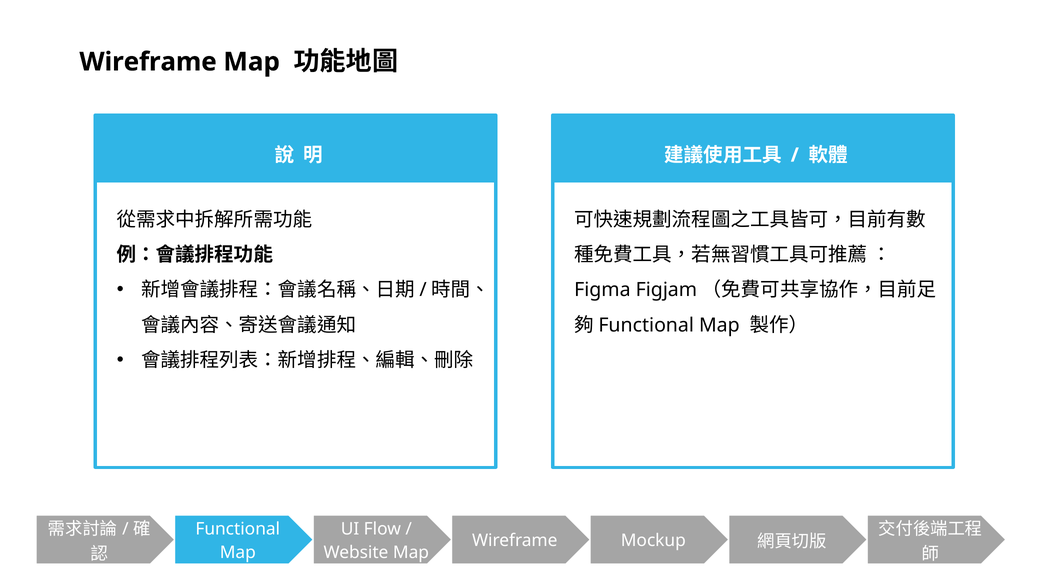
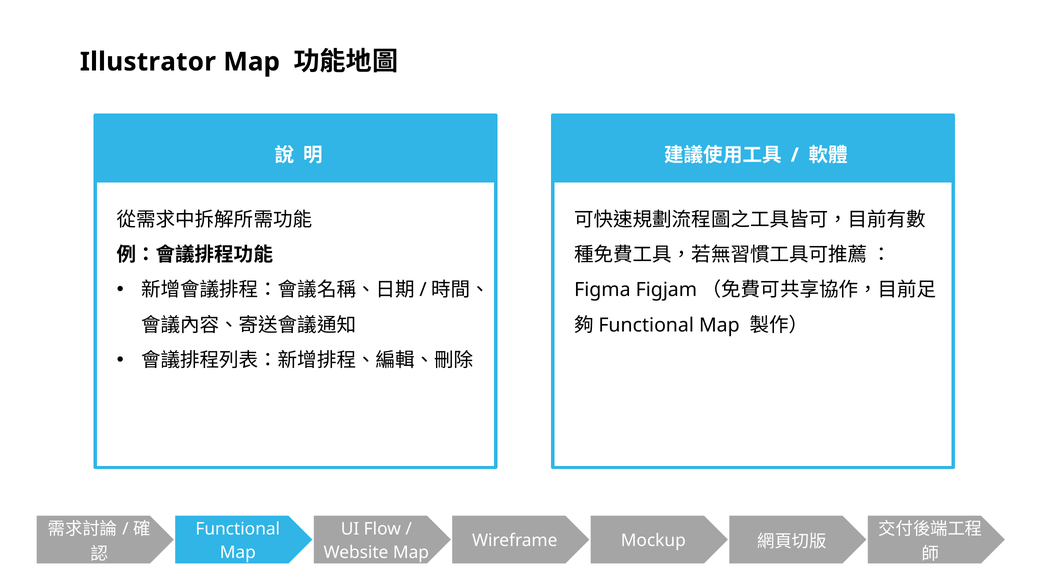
Wireframe: Wireframe -> Illustrator (148, 62)
